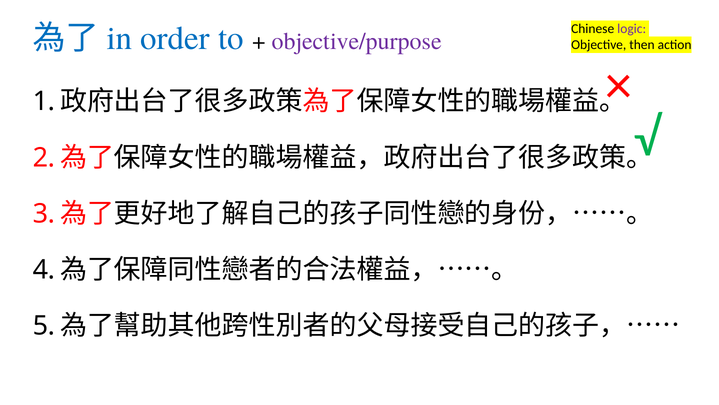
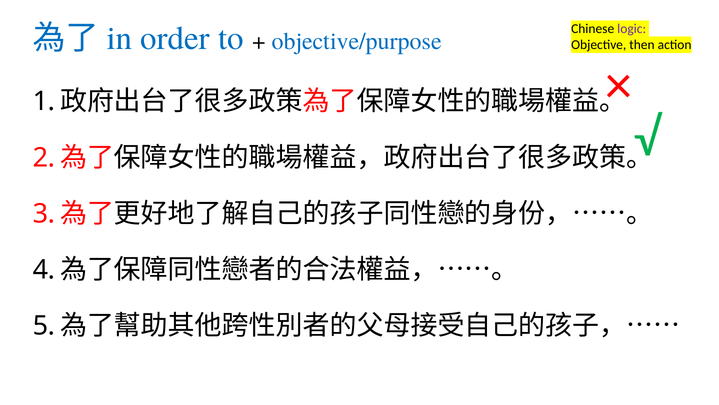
objective/purpose colour: purple -> blue (357, 41)
